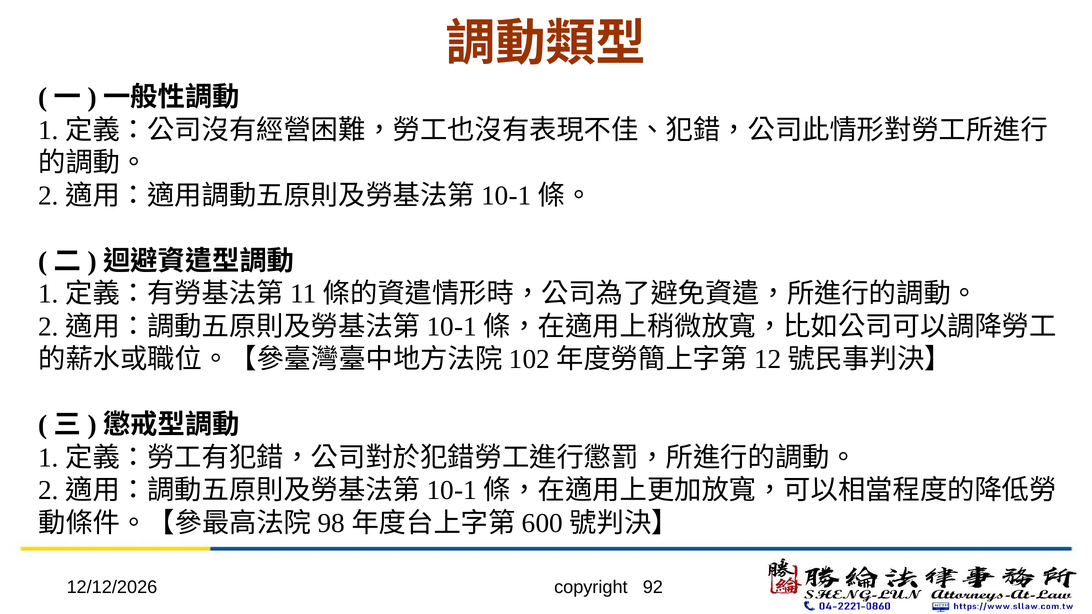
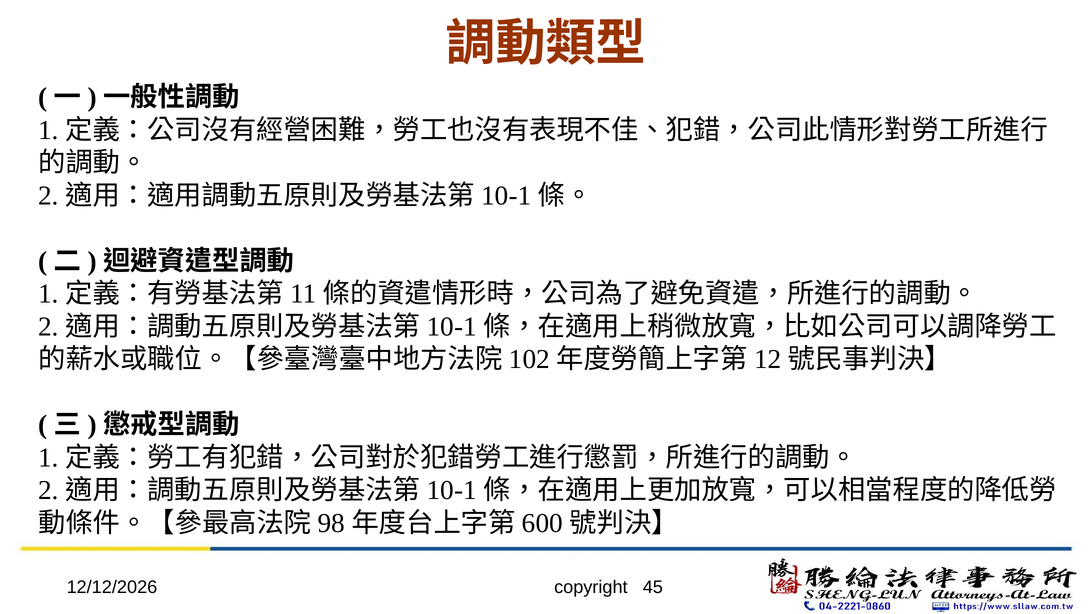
92: 92 -> 45 (653, 588)
